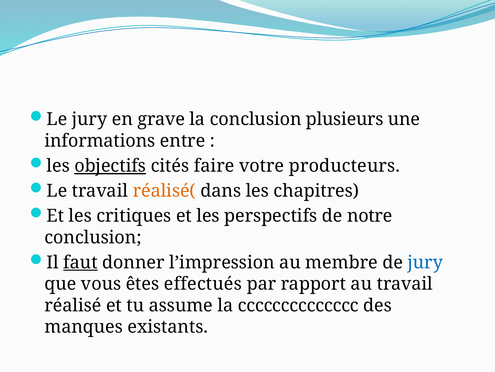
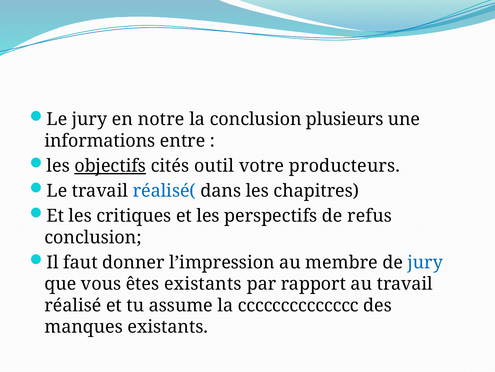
grave: grave -> notre (161, 119)
faire: faire -> outil (214, 166)
réalisé( colour: orange -> blue (164, 191)
notre: notre -> refus (370, 216)
faut underline: present -> none (80, 262)
êtes effectués: effectués -> existants (203, 284)
